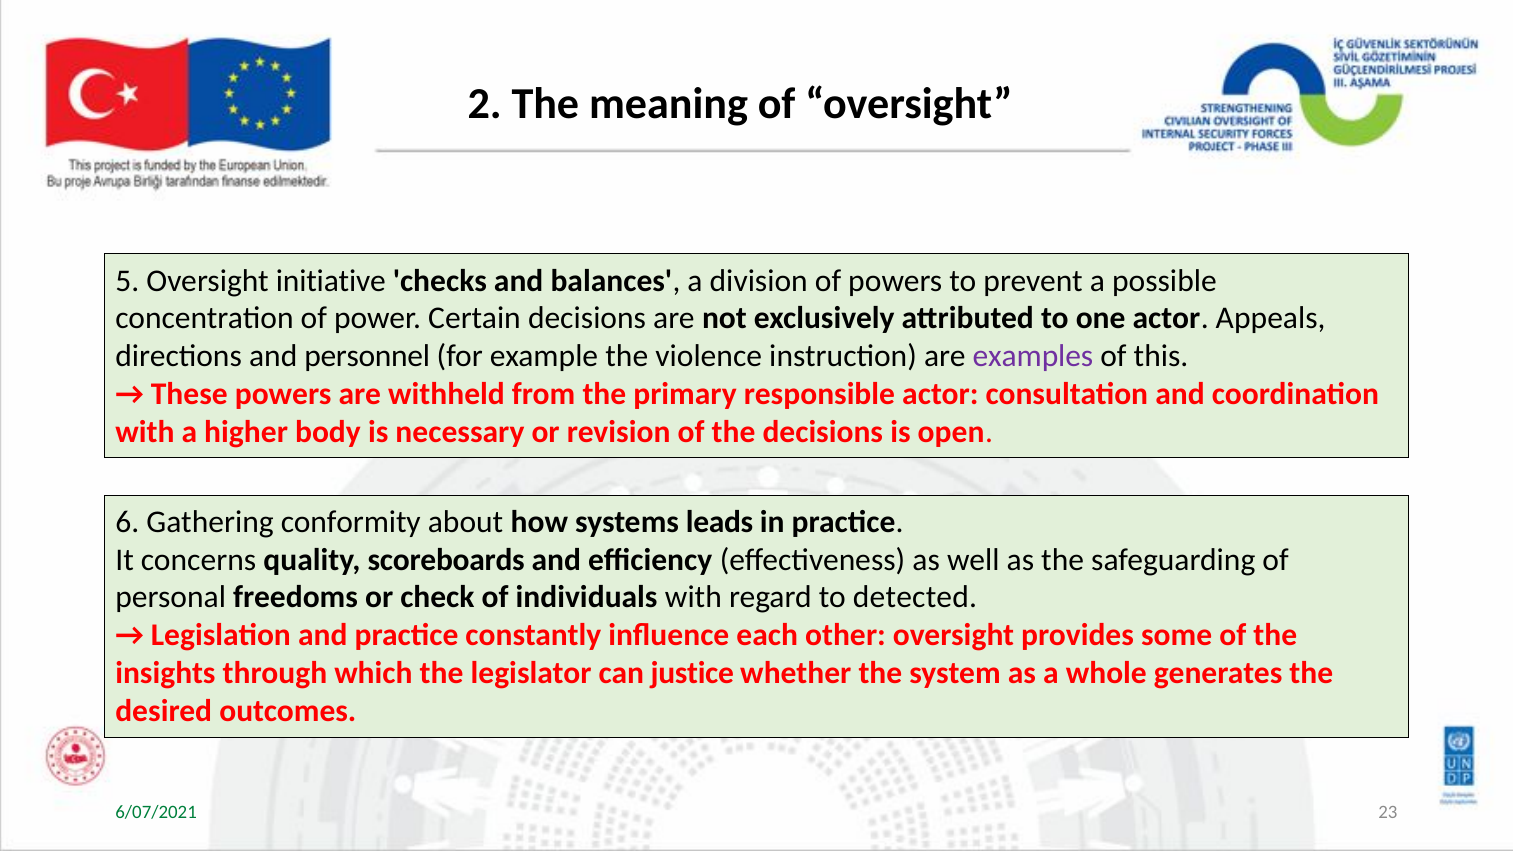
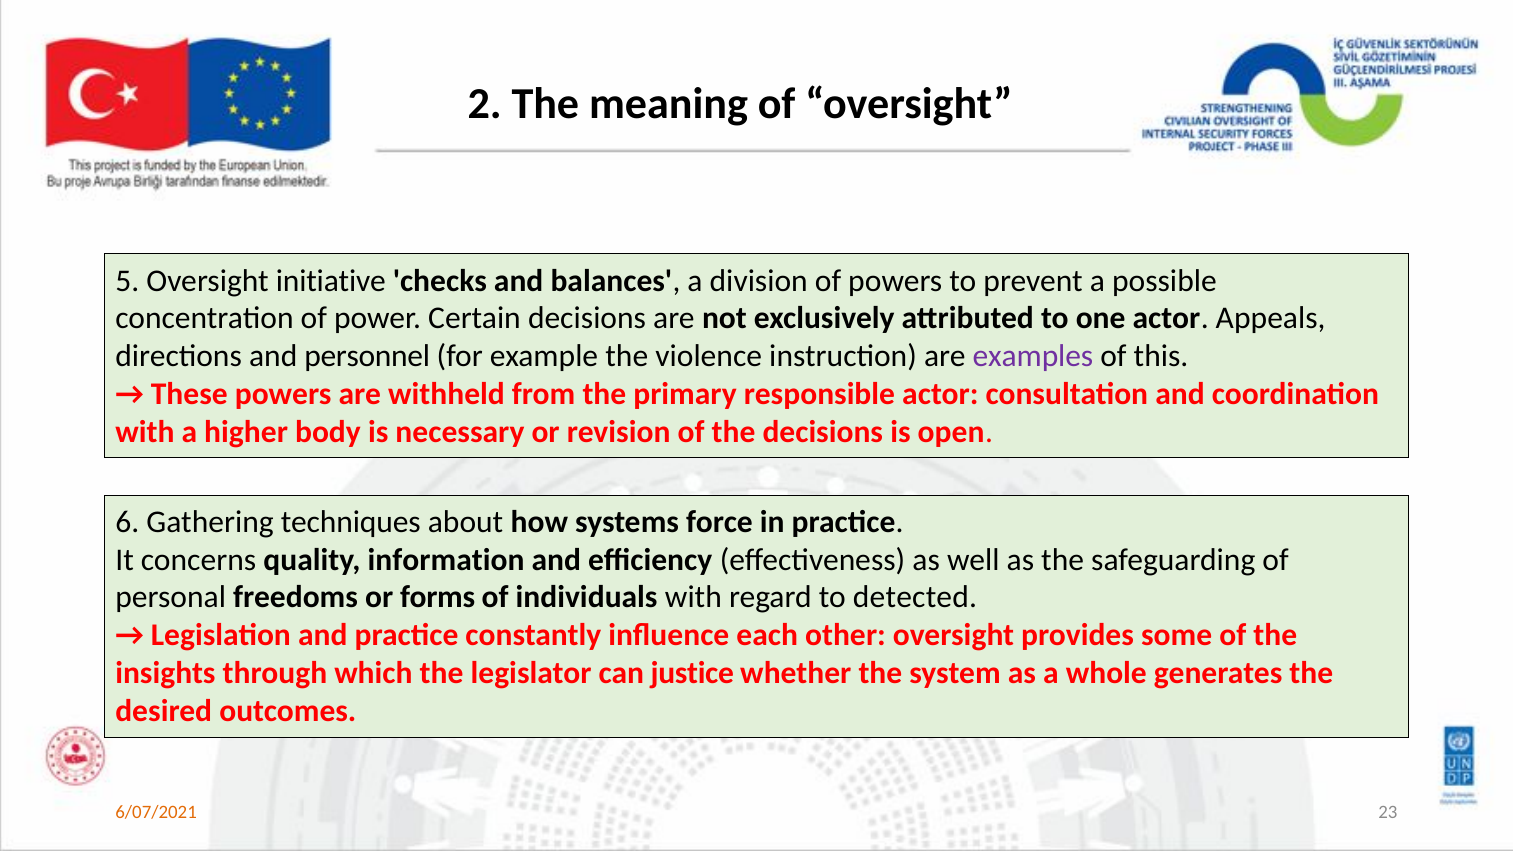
conformity: conformity -> techniques (351, 522)
leads: leads -> force (719, 522)
scoreboards: scoreboards -> information (446, 560)
check: check -> forms (438, 598)
6/07/2021 colour: green -> orange (156, 813)
